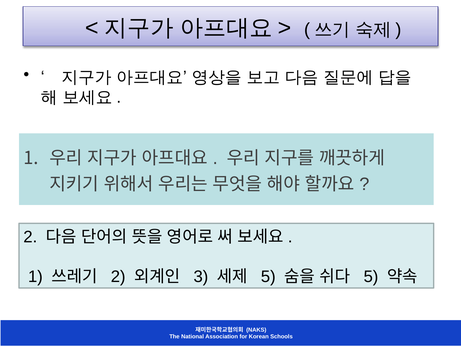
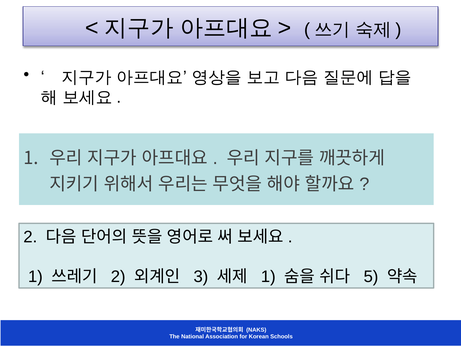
5: 5 -> 1 (268, 277)
